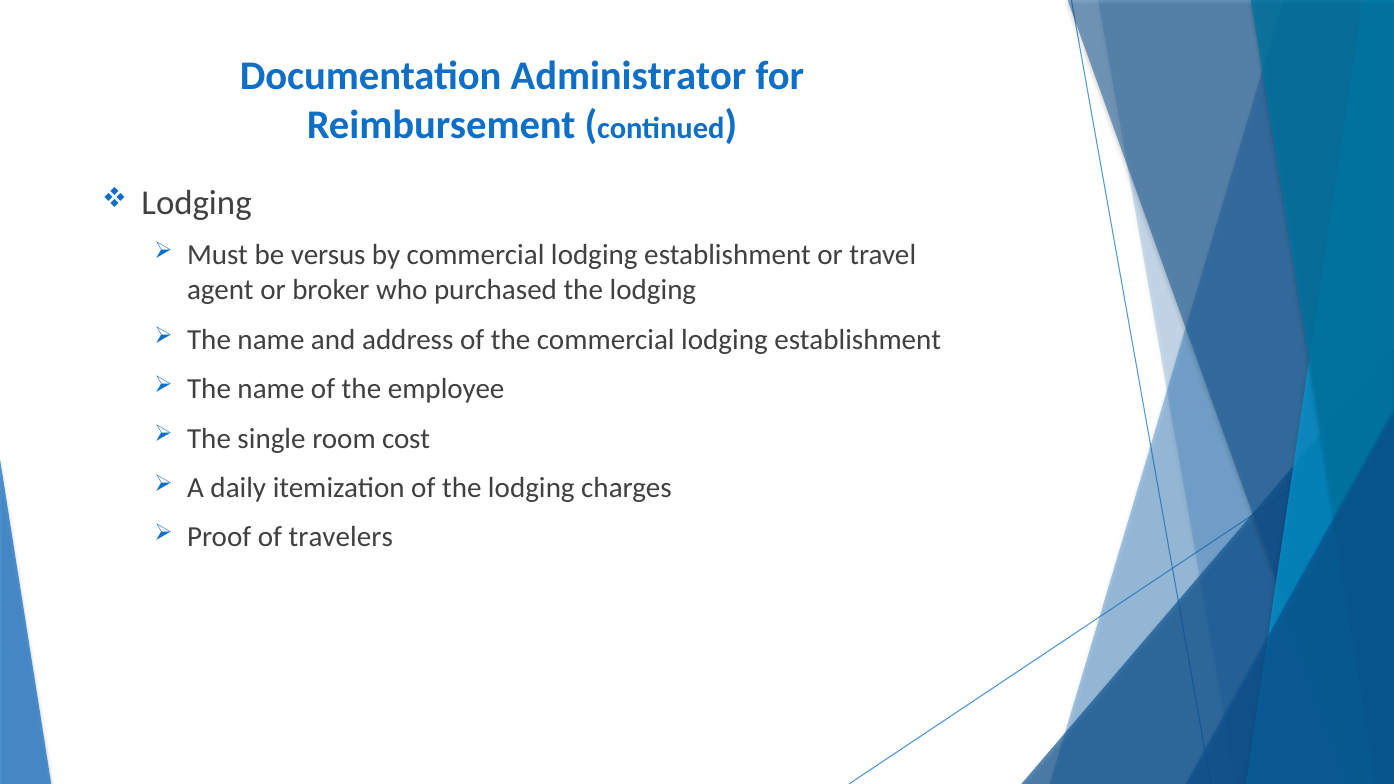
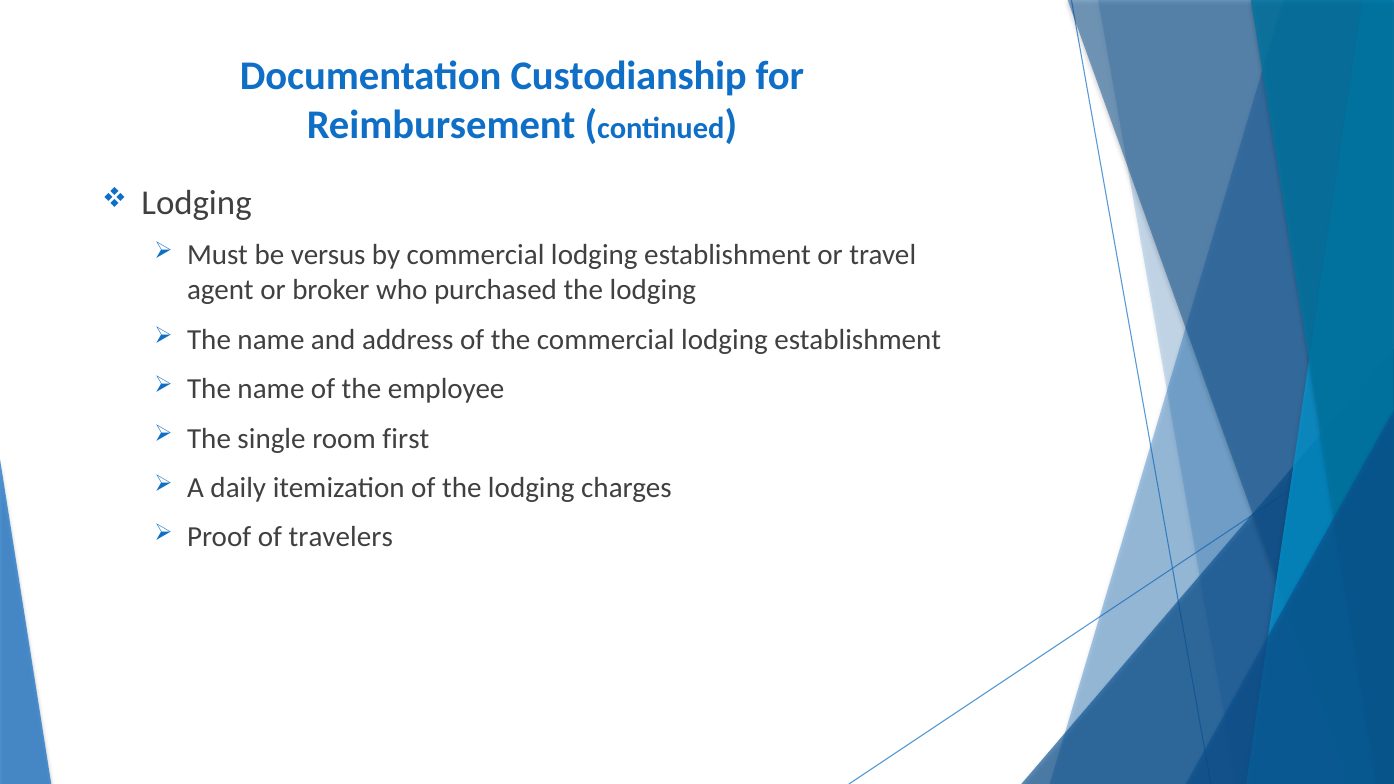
Administrator: Administrator -> Custodianship (629, 76)
cost: cost -> first (406, 439)
